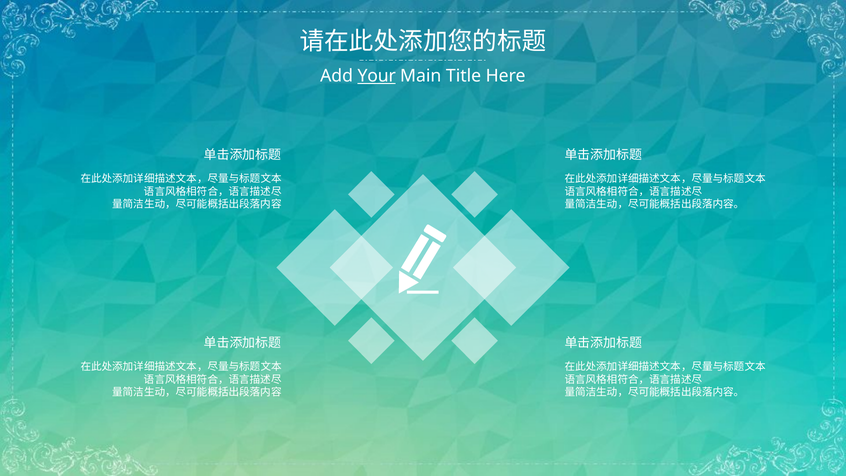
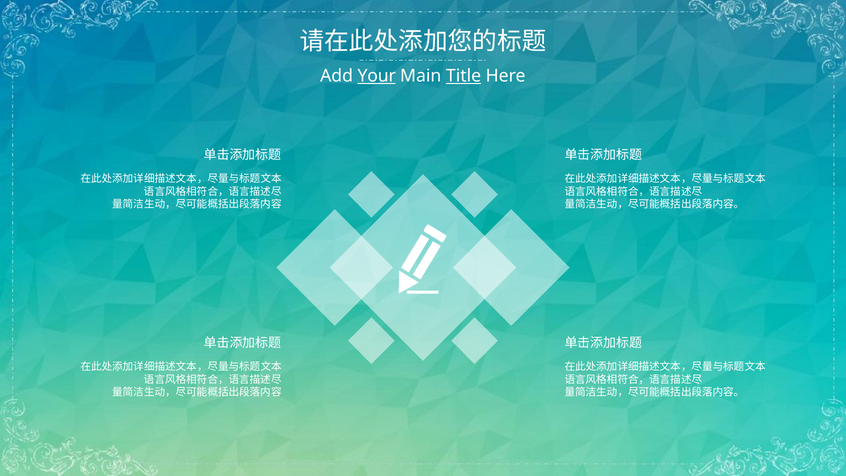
Title underline: none -> present (464, 76)
